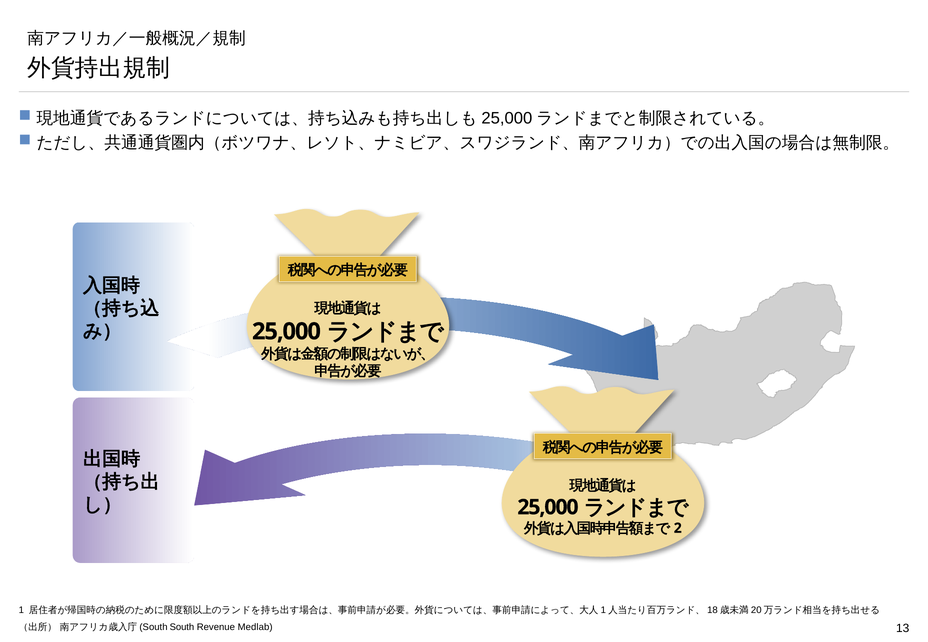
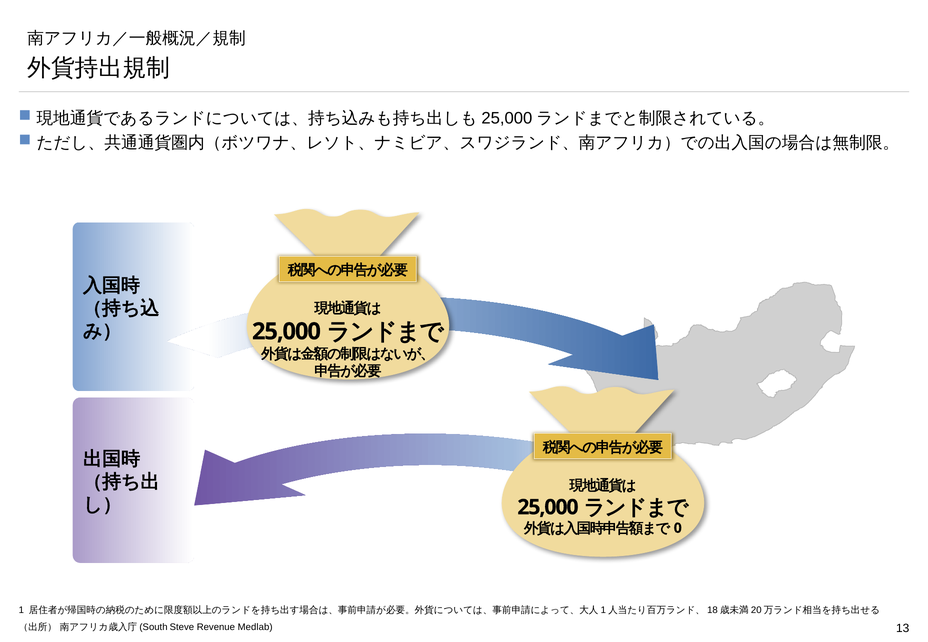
2: 2 -> 0 (678, 528)
South: South -> Steve (182, 628)
